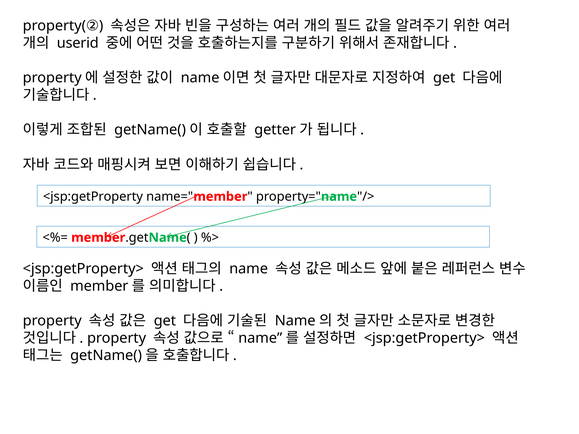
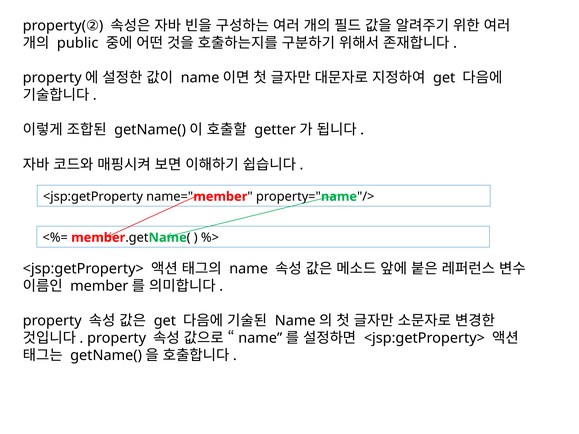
userid: userid -> public (78, 43)
